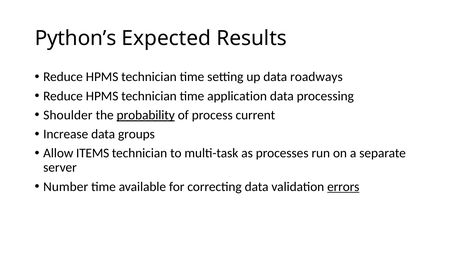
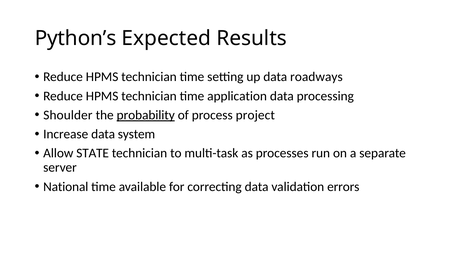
current: current -> project (255, 115)
groups: groups -> system (136, 134)
ITEMS: ITEMS -> STATE (93, 153)
Number: Number -> National (66, 187)
errors underline: present -> none (343, 187)
